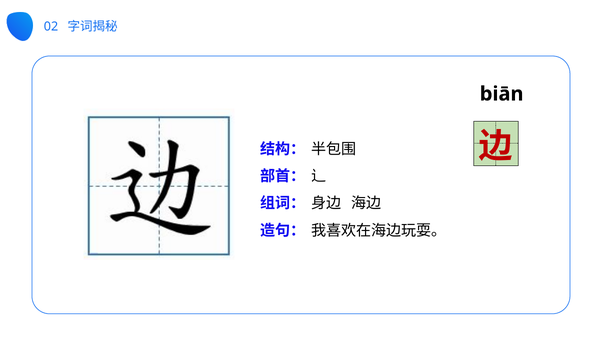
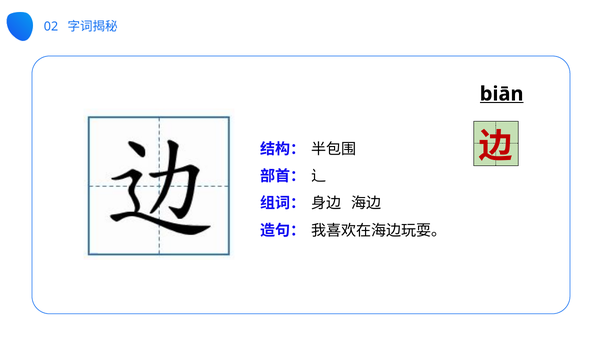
biān underline: none -> present (502, 94)
